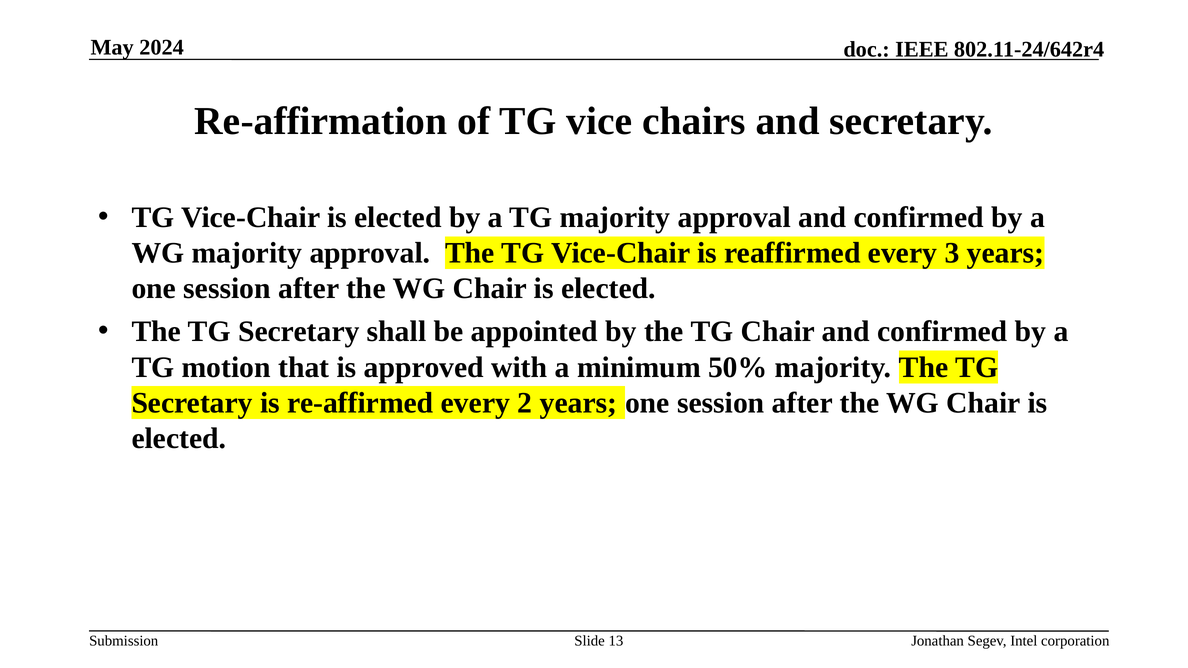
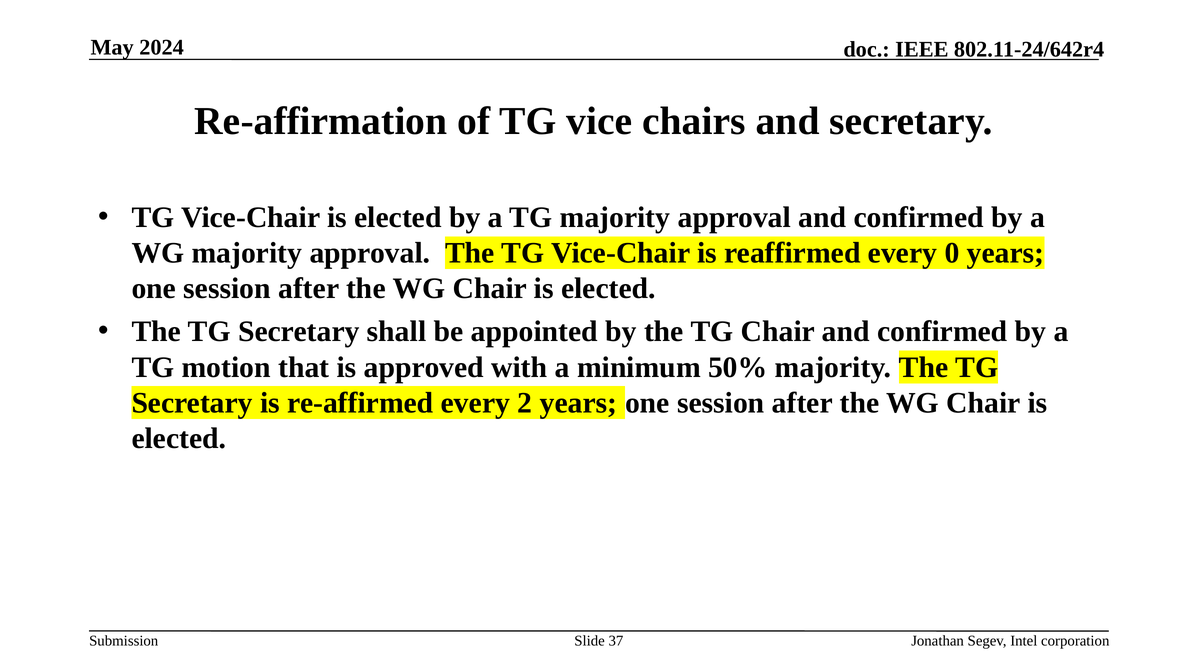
3: 3 -> 0 (952, 253)
13: 13 -> 37 (616, 641)
